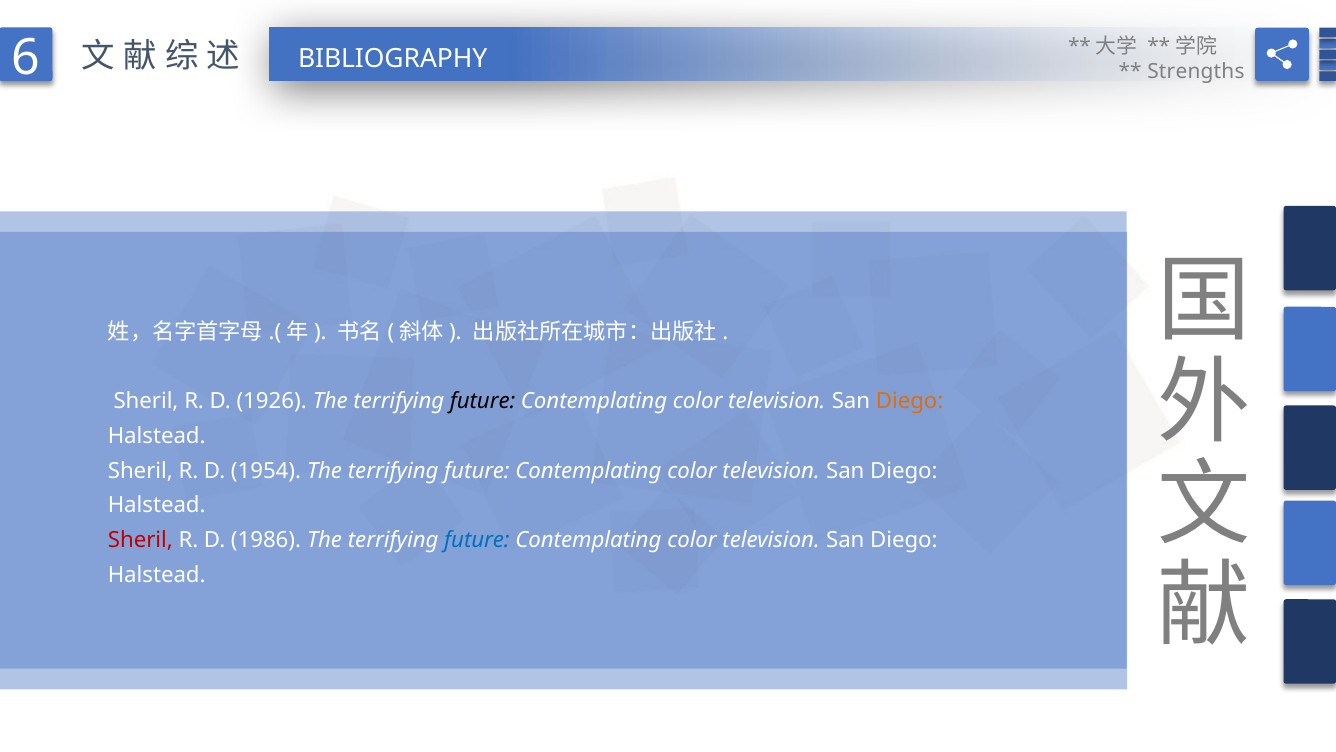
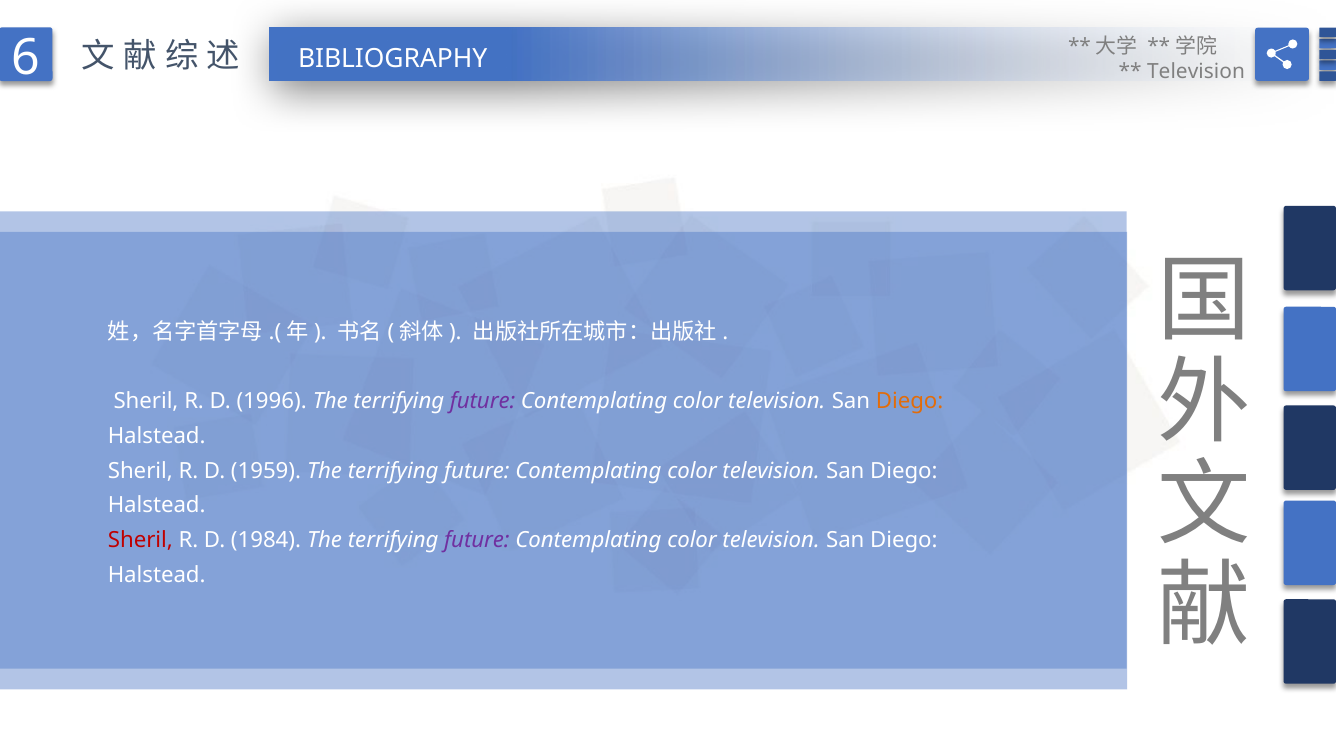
Strengths: Strengths -> Television (1196, 72)
1926: 1926 -> 1996 (272, 401)
future colour: black -> purple (483, 401)
1954: 1954 -> 1959 (266, 470)
1986: 1986 -> 1984 (266, 540)
future colour: blue -> purple (477, 540)
